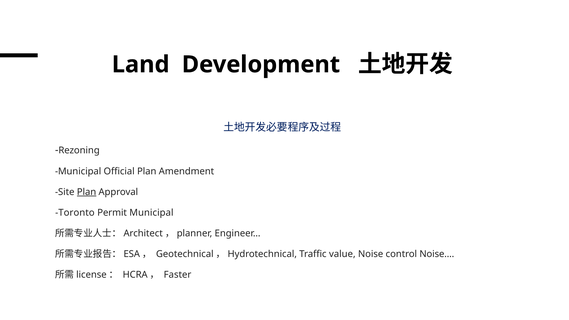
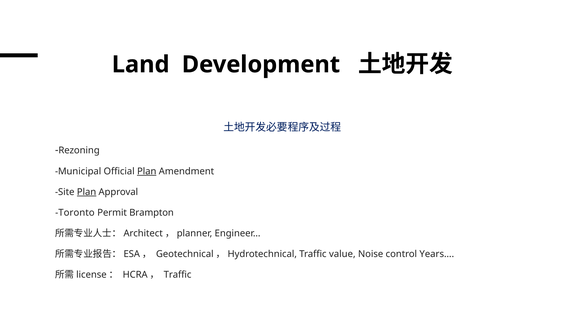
Plan underline: none -> present (147, 171)
Permit Municipal: Municipal -> Brampton (152, 213)
Noise…: Noise… -> Years… (437, 254)
HCRA， Faster: Faster -> Traffic (178, 275)
